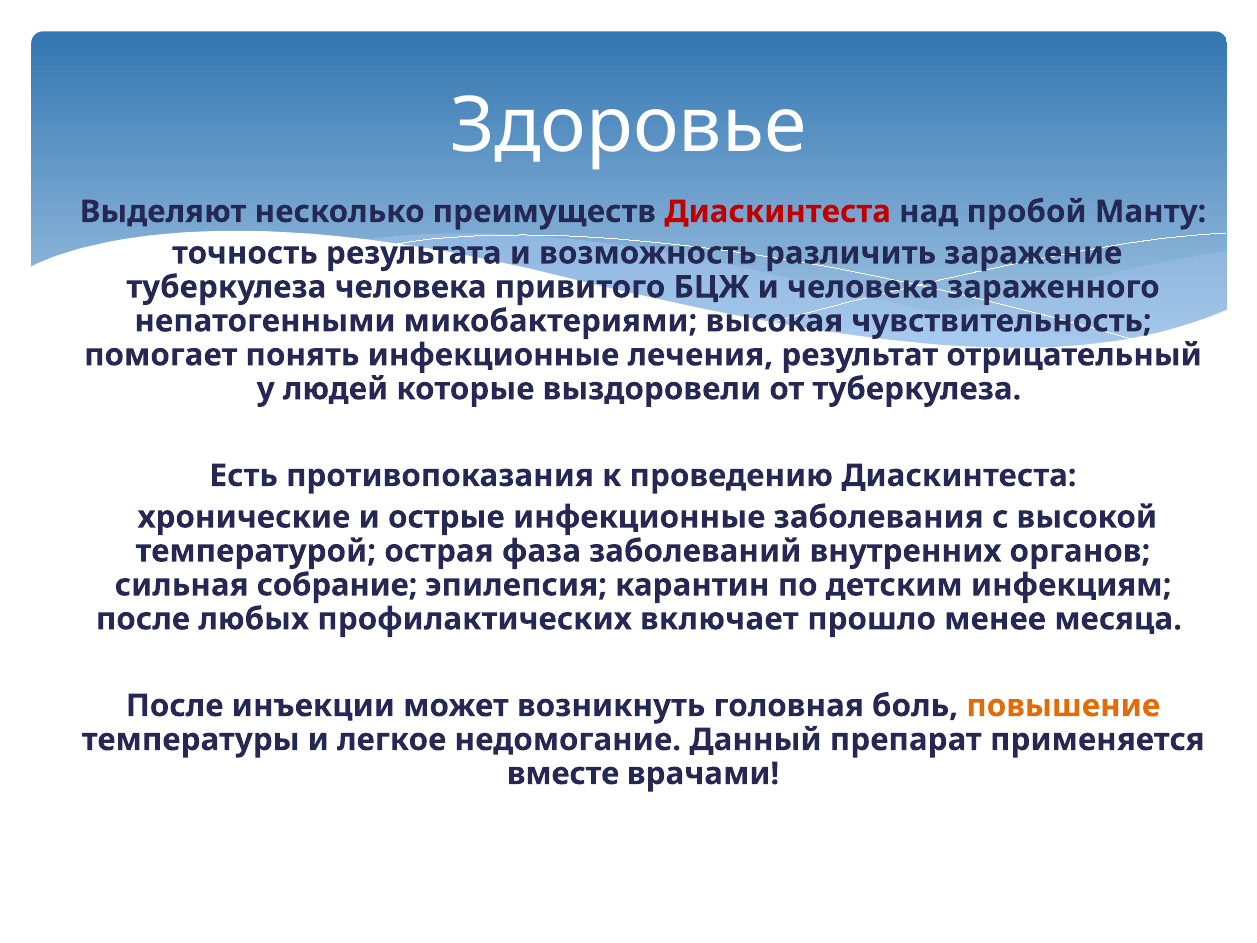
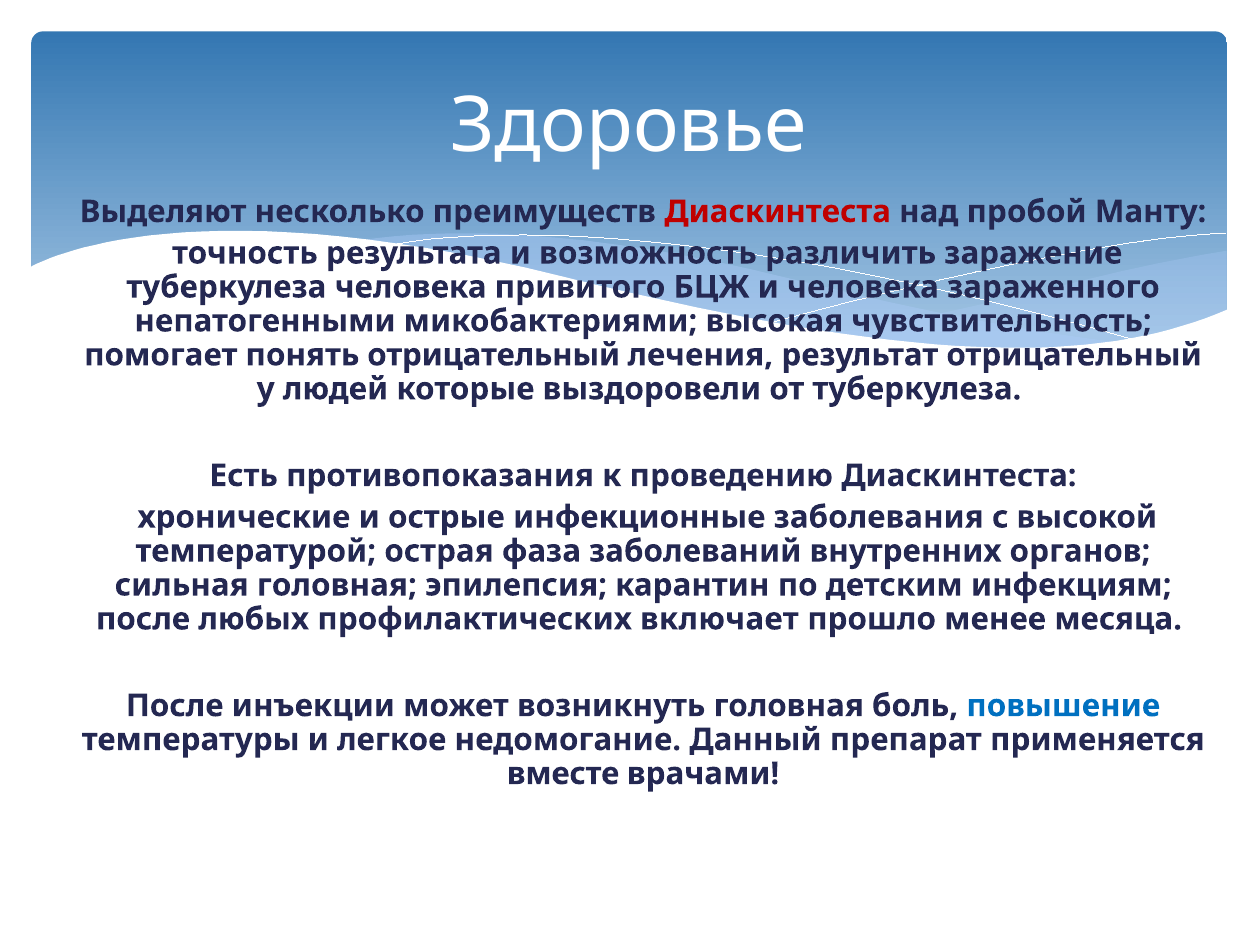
понять инфекционные: инфекционные -> отрицательный (494, 355)
сильная собрание: собрание -> головная (337, 585)
повышение colour: orange -> blue (1063, 706)
